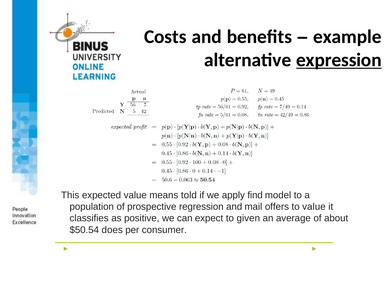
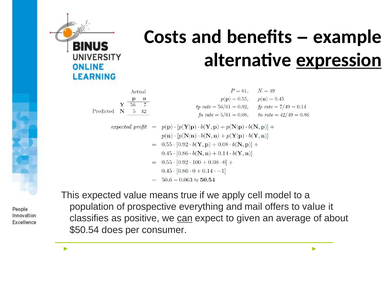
told: told -> true (189, 195)
find: find -> cell (255, 195)
regression: regression -> everything (201, 206)
can underline: none -> present (185, 218)
